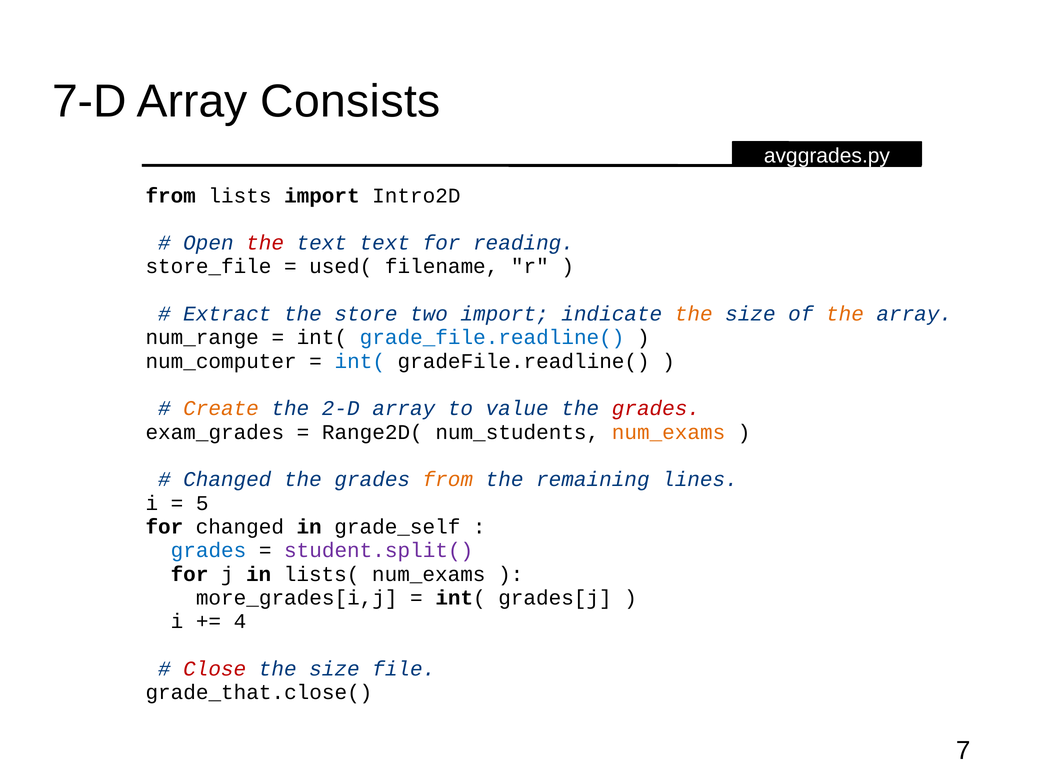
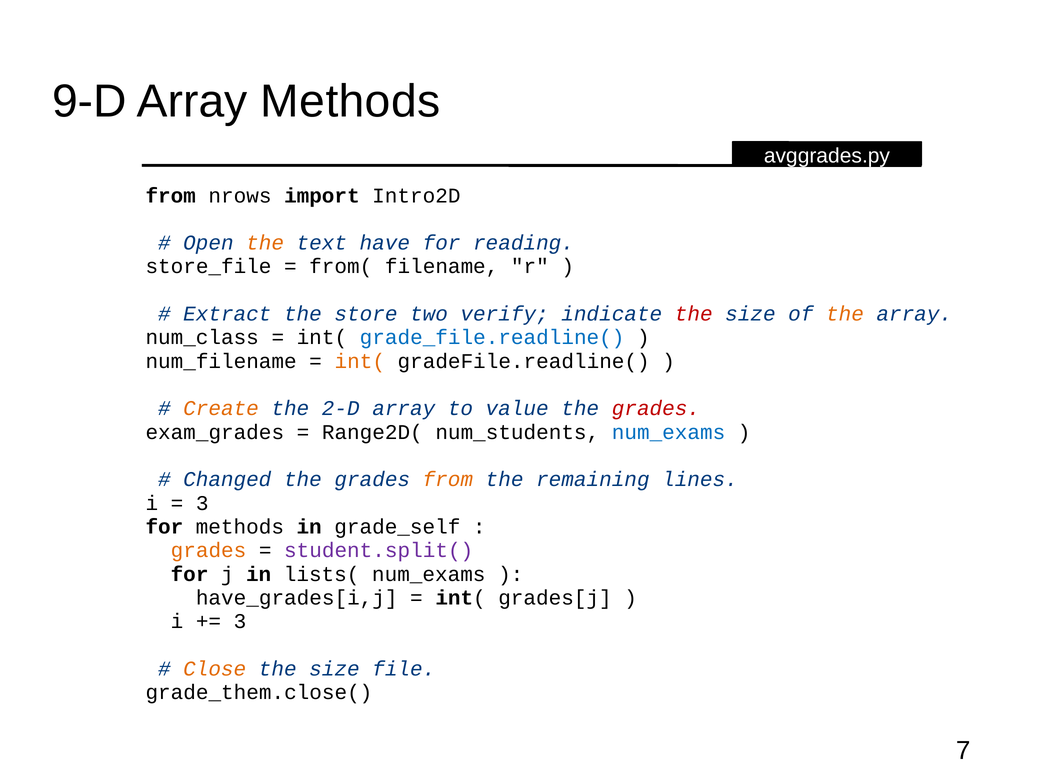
7-D: 7-D -> 9-D (89, 101)
Array Consists: Consists -> Methods (350, 101)
lists: lists -> nrows (240, 196)
the colour: red -> orange (265, 243)
text text: text -> have (385, 243)
used(: used( -> from( (341, 267)
two import: import -> verify (505, 314)
the colour: orange -> red (694, 314)
num_range: num_range -> num_class (202, 338)
num_computer: num_computer -> num_filename (221, 361)
int( colour: blue -> orange (360, 361)
num_exams colour: orange -> blue (669, 432)
5: 5 -> 3 (202, 503)
for changed: changed -> methods (240, 527)
grades colour: blue -> orange (209, 551)
more_grades[i,j: more_grades[i,j -> have_grades[i,j (297, 598)
4: 4 -> 3 (240, 622)
Close colour: red -> orange (215, 669)
grade_that.close(: grade_that.close( -> grade_them.close( (259, 693)
